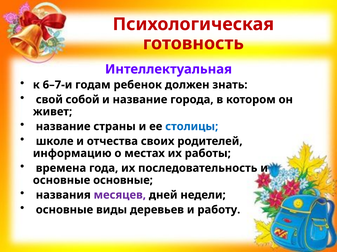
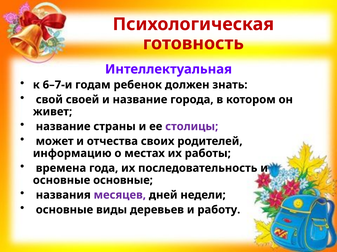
собой: собой -> своей (83, 100)
столицы colour: blue -> purple (192, 127)
школе: школе -> может (55, 142)
